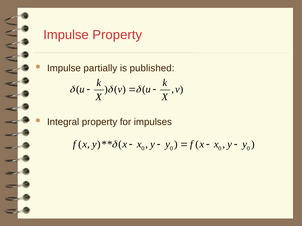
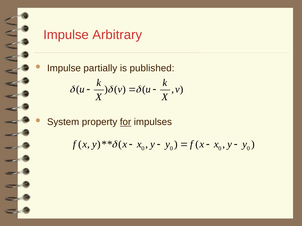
Impulse Property: Property -> Arbitrary (117, 35)
Integral: Integral -> System (63, 122)
for underline: none -> present (126, 122)
